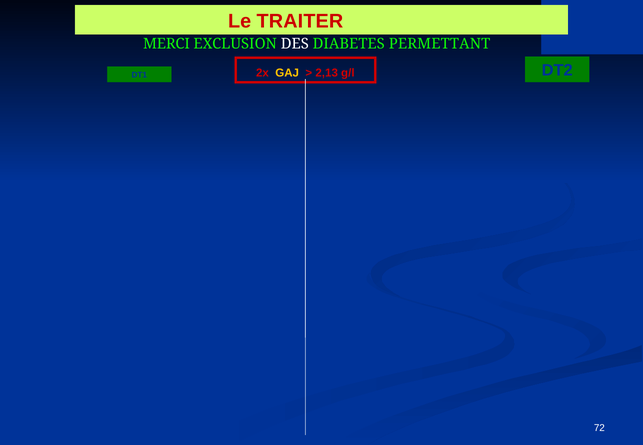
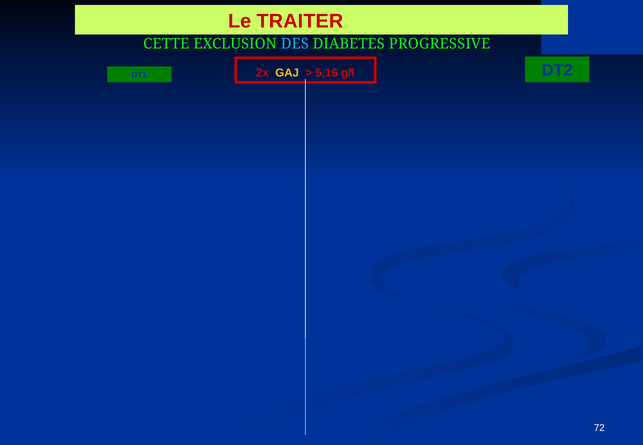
MERCI: MERCI -> CETTE (166, 44)
DES colour: white -> light blue (295, 44)
PERMETTANT: PERMETTANT -> PROGRESSIVE (440, 44)
2,13: 2,13 -> 5,16 (327, 73)
